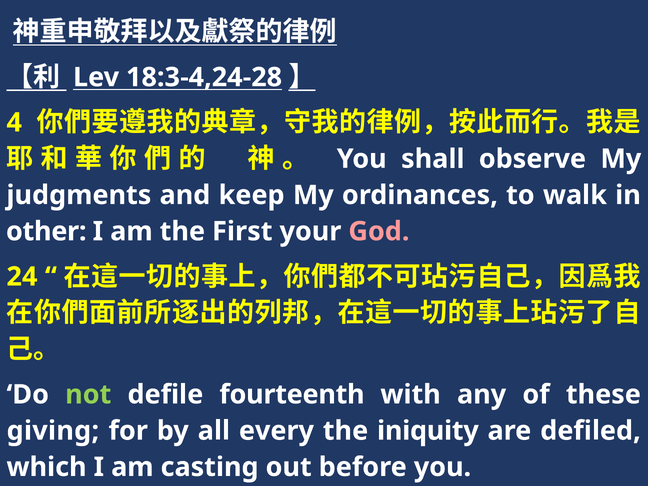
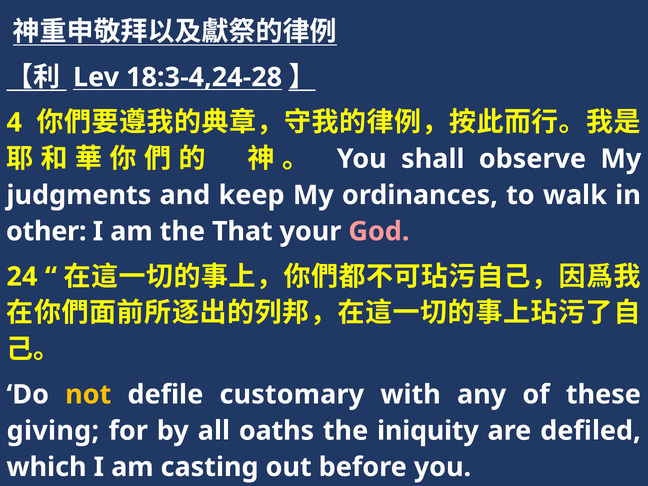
First: First -> That (242, 231)
not colour: light green -> yellow (88, 395)
fourteenth: fourteenth -> customary (292, 395)
every: every -> oaths (276, 431)
